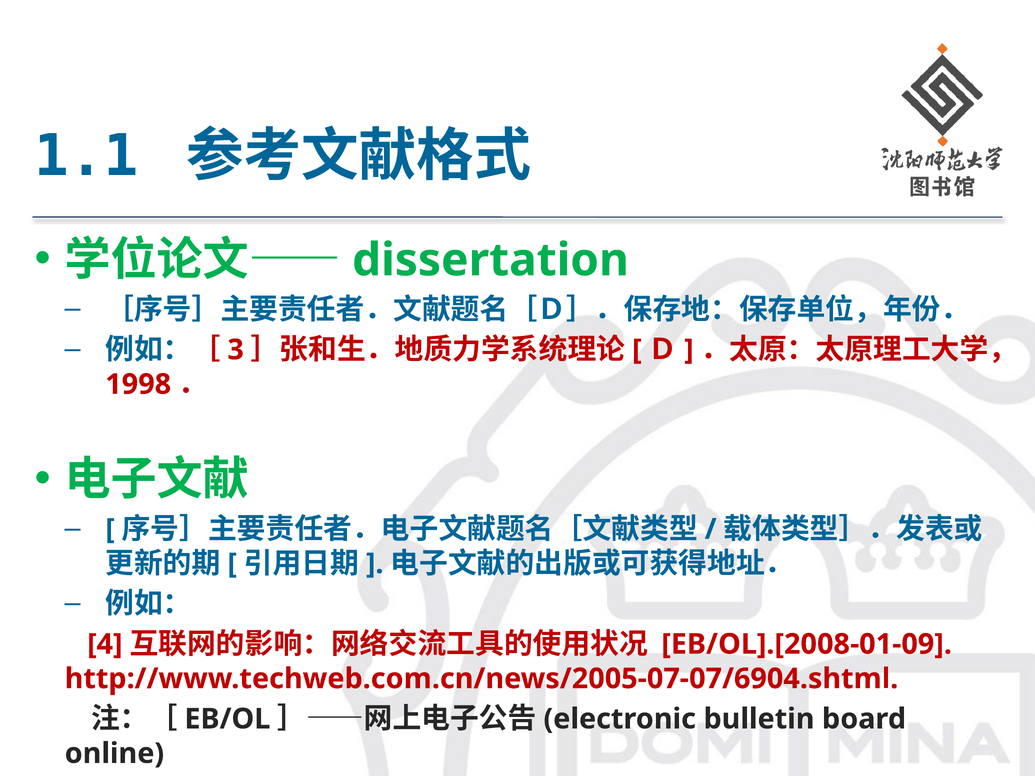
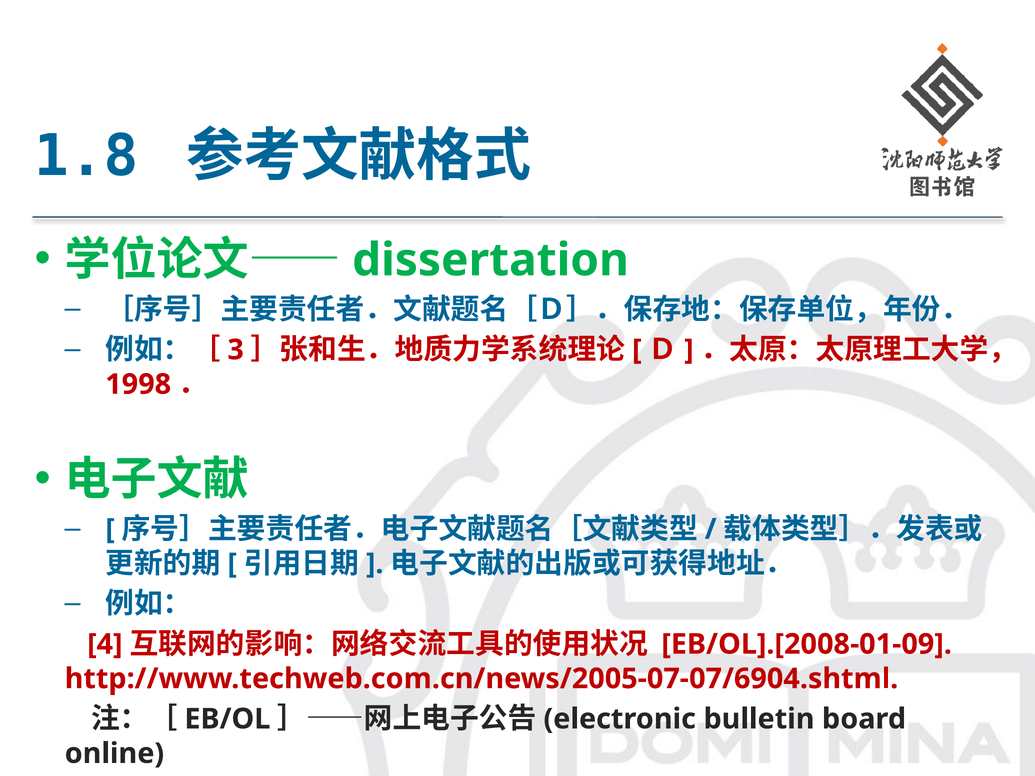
1.1: 1.1 -> 1.8 (86, 156)
